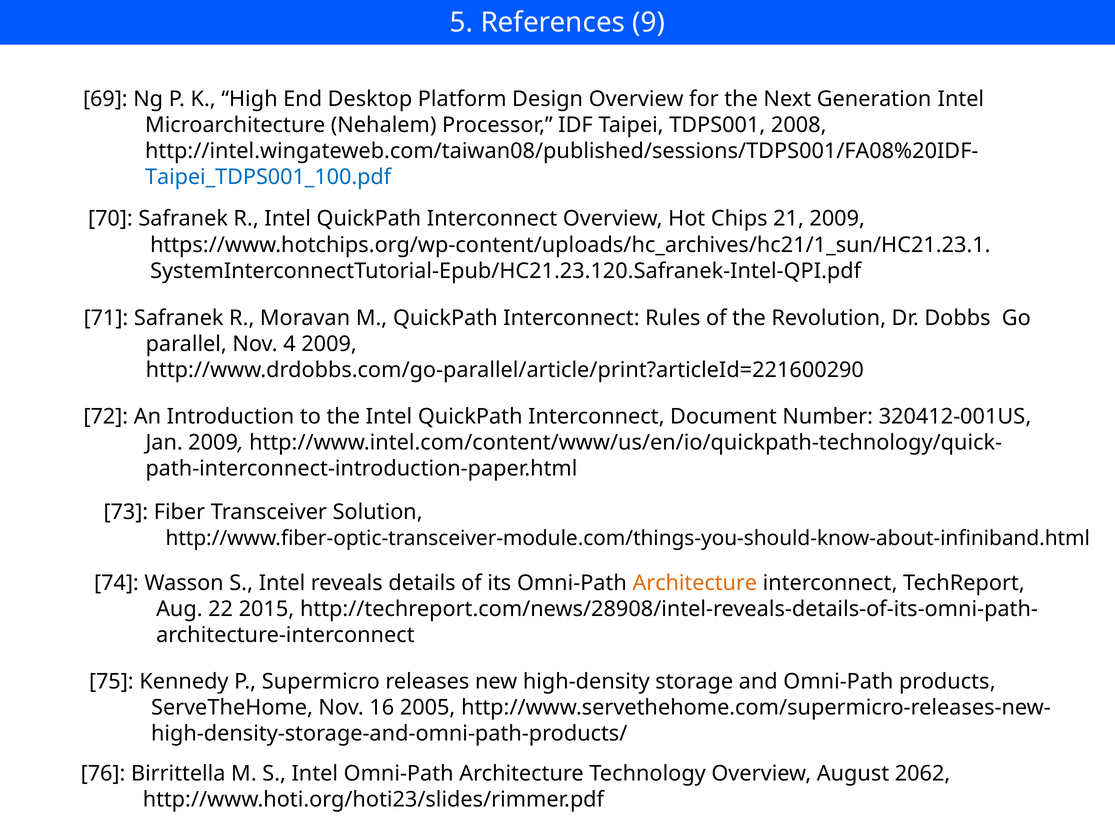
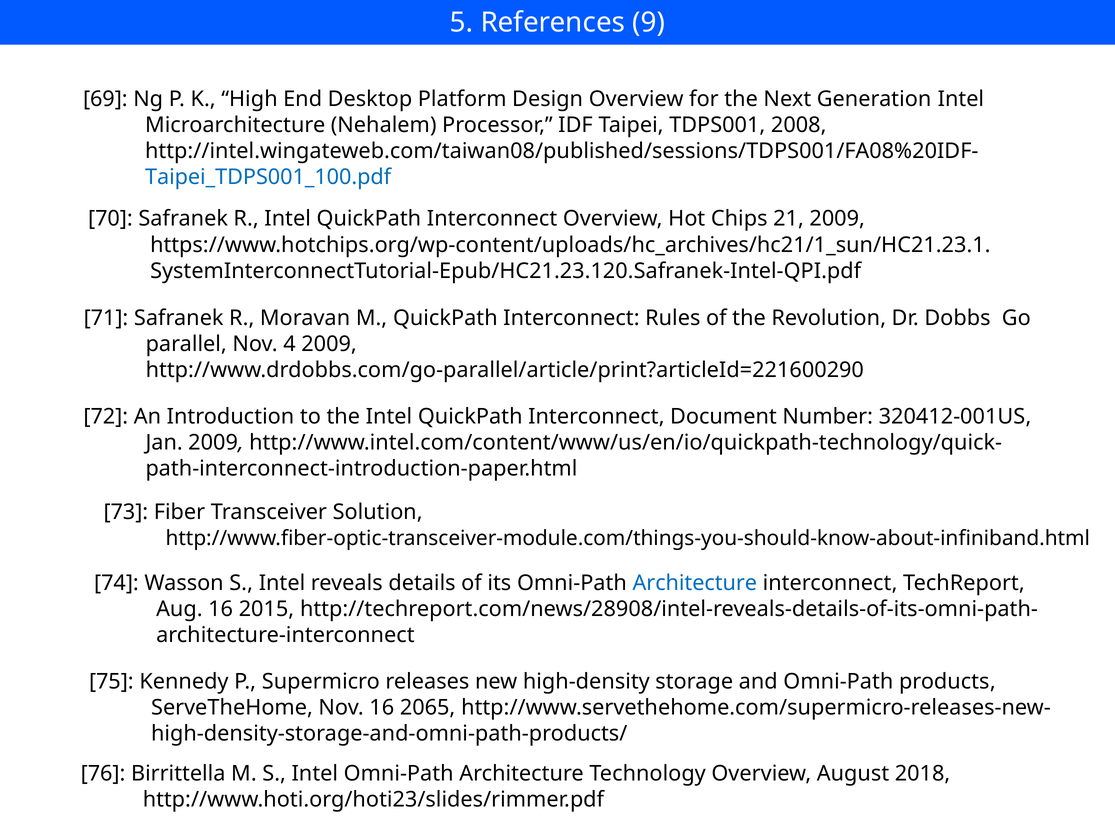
Architecture colour: orange -> blue (695, 582)
Aug 22: 22 -> 16 (221, 608)
2005: 2005 -> 2065 (428, 707)
2062: 2062 -> 2018 (923, 773)
